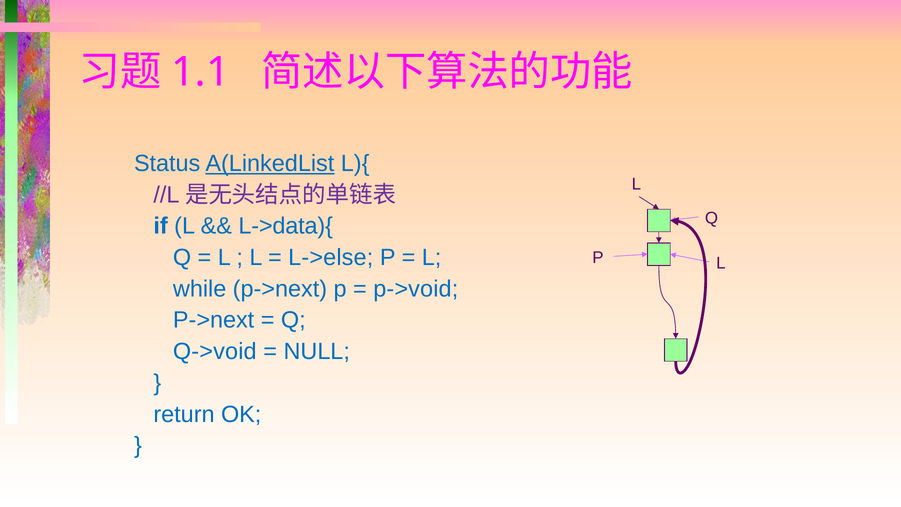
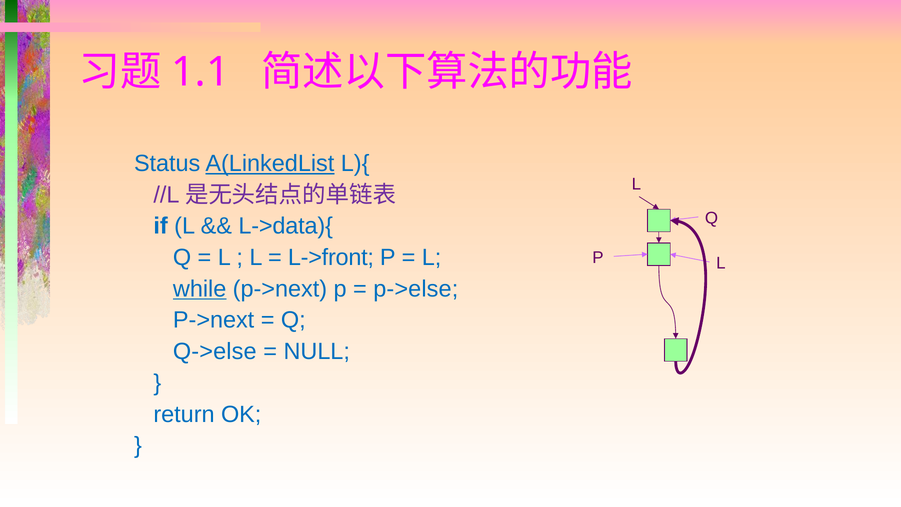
L->else: L->else -> L->front (331, 257)
while underline: none -> present (200, 289)
p->void: p->void -> p->else (416, 289)
Q->void: Q->void -> Q->else (215, 351)
